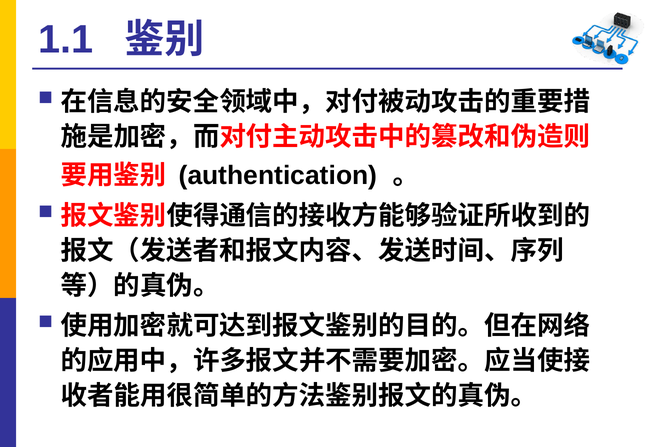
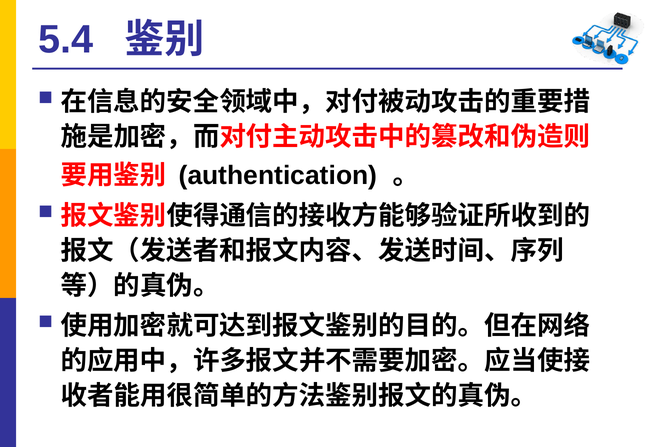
1.1: 1.1 -> 5.4 (66, 40)
